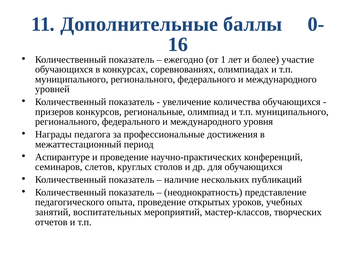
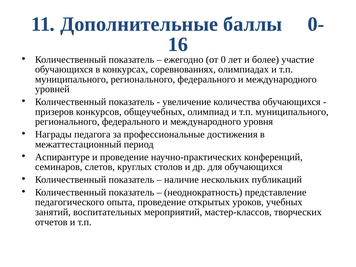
1: 1 -> 0 (223, 60)
региональные: региональные -> общеучебных (155, 112)
